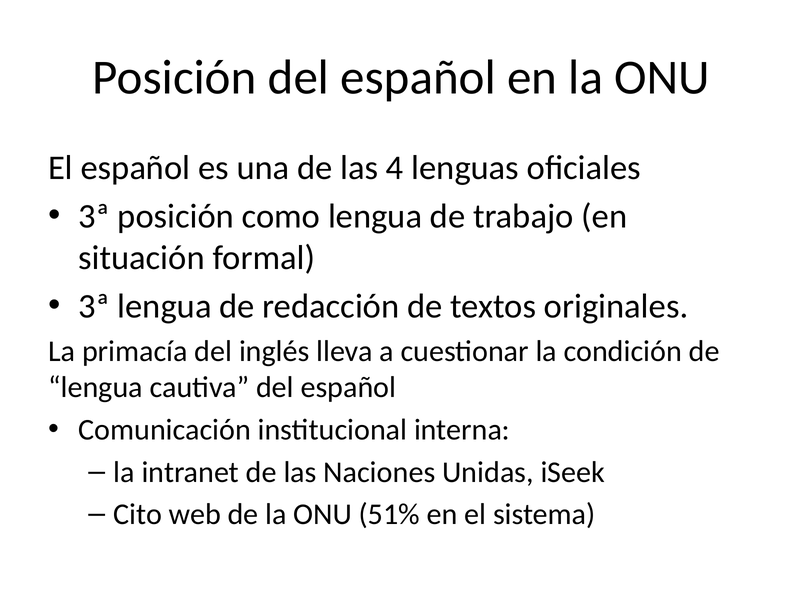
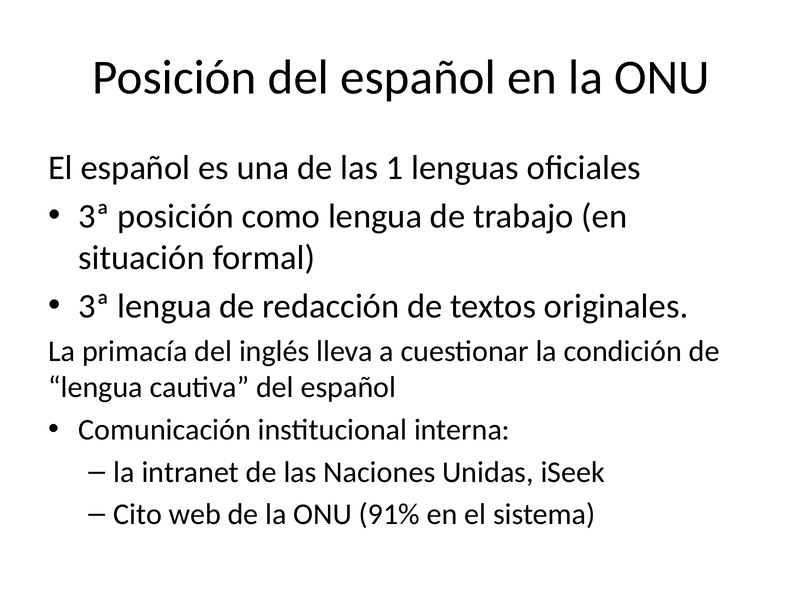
4: 4 -> 1 (395, 168)
51%: 51% -> 91% (389, 515)
